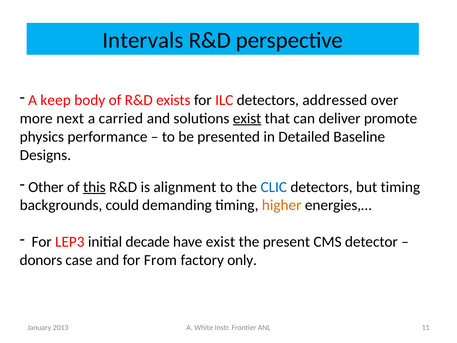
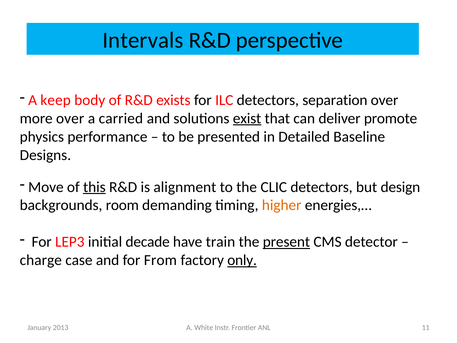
addressed: addressed -> separation (335, 100)
more next: next -> over (70, 118)
Other: Other -> Move (46, 187)
CLIC colour: blue -> black (274, 187)
but timing: timing -> design (400, 187)
could: could -> room (122, 205)
have exist: exist -> train (220, 242)
present underline: none -> present (286, 242)
donors: donors -> charge (41, 260)
only underline: none -> present (242, 260)
